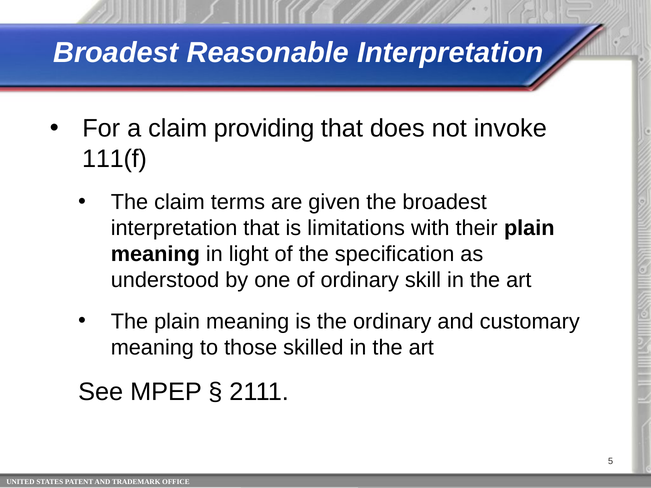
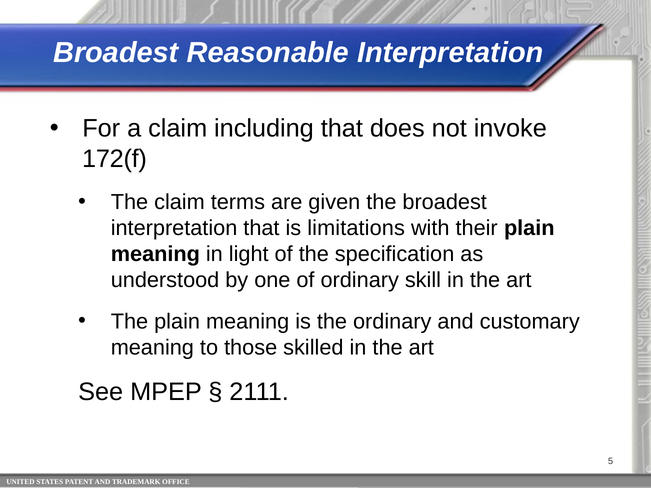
providing: providing -> including (264, 129)
111(f: 111(f -> 172(f (114, 159)
